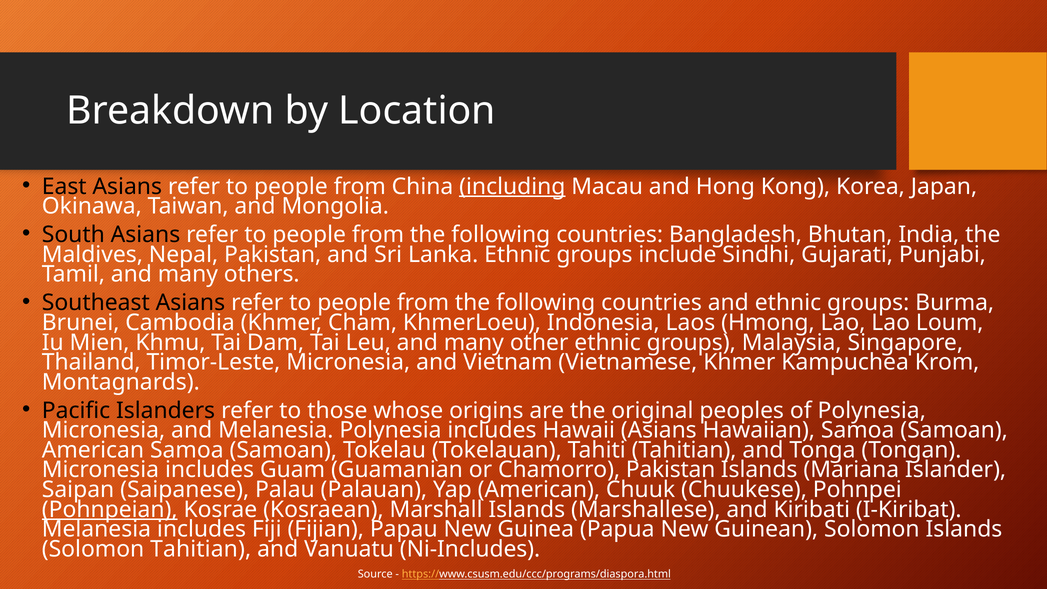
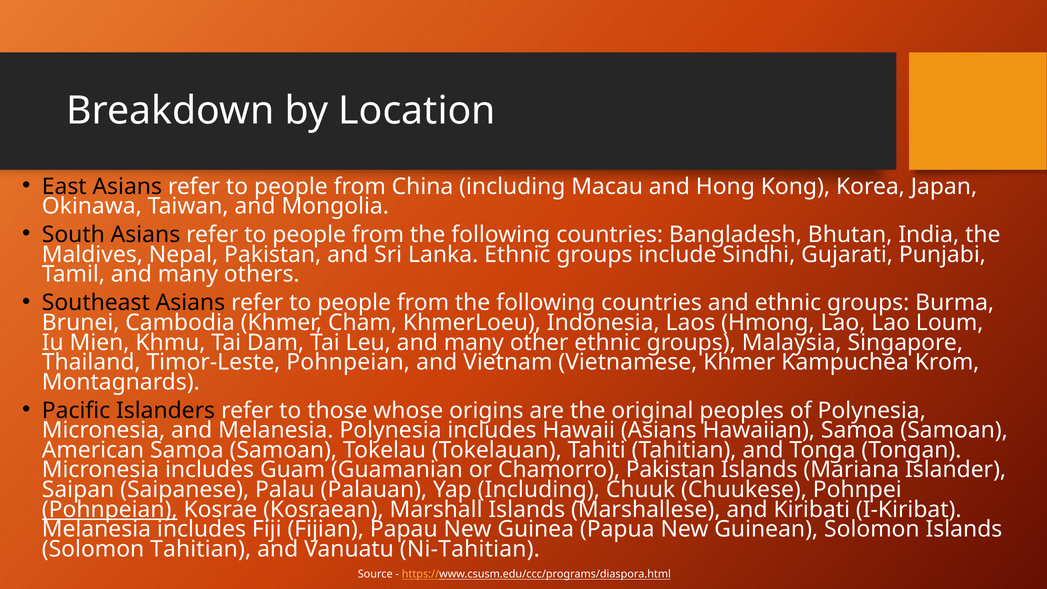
including underline: present -> none (512, 186)
Timor-Leste Micronesia: Micronesia -> Pohnpeian (348, 362)
Yap American: American -> Including (539, 490)
Ni-Includes: Ni-Includes -> Ni-Tahitian (470, 549)
